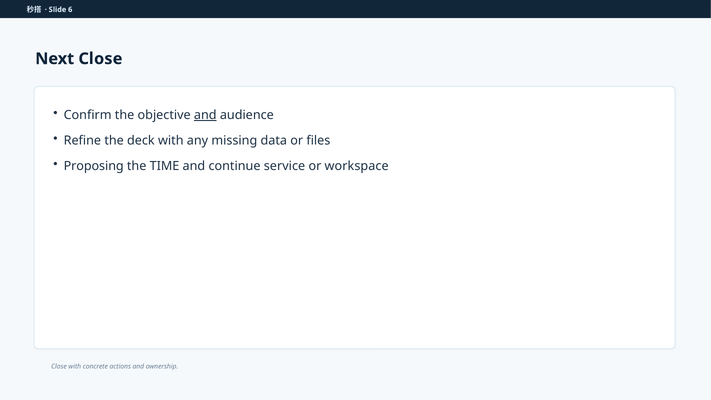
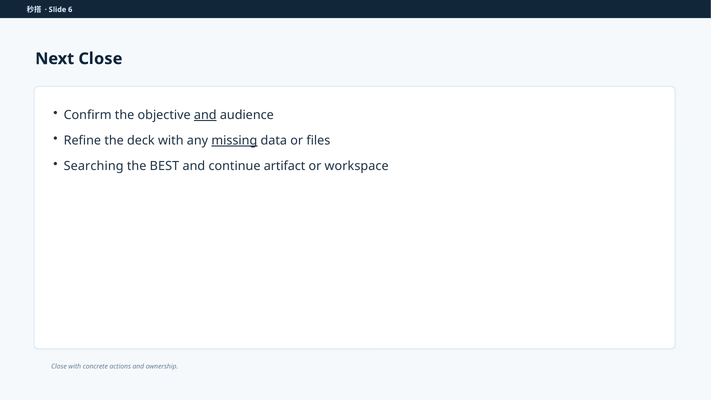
missing underline: none -> present (234, 141)
Proposing: Proposing -> Searching (94, 166)
TIME: TIME -> BEST (164, 166)
service: service -> artifact (285, 166)
